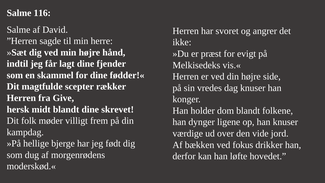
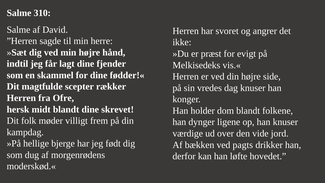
116: 116 -> 310 (42, 13)
Give: Give -> Ofre (63, 98)
fokus: fokus -> pagts (243, 145)
